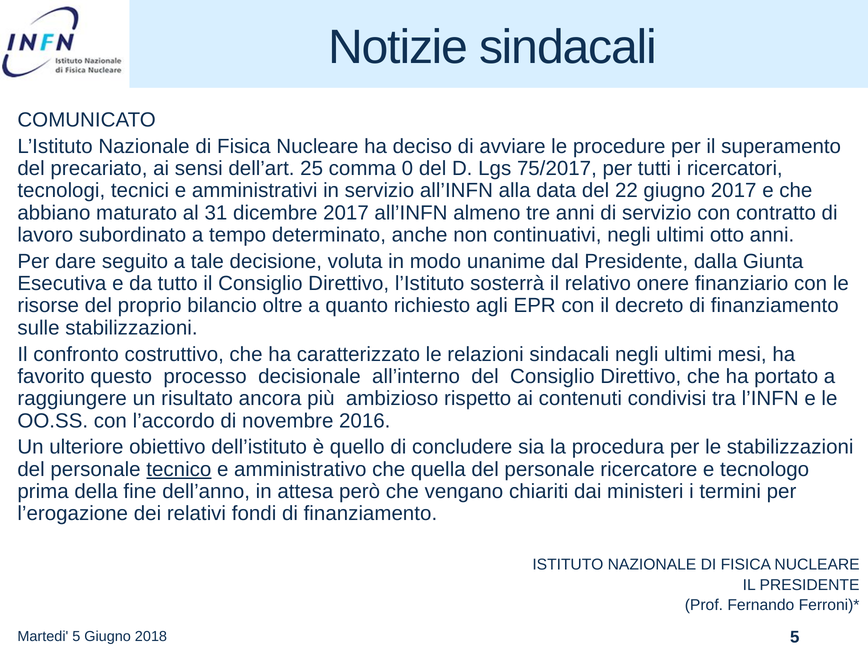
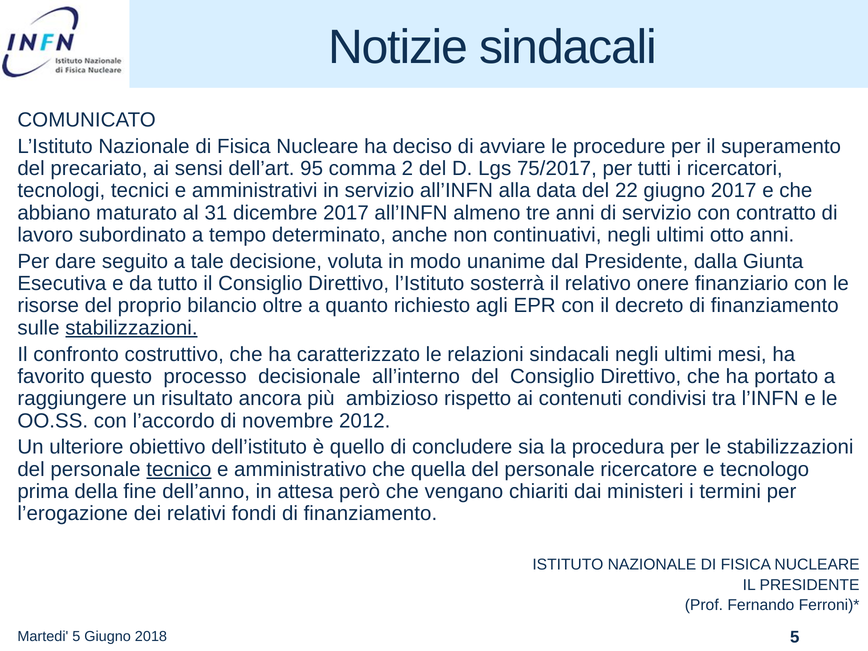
25: 25 -> 95 (312, 169)
0: 0 -> 2 (407, 169)
stabilizzazioni underline: none -> present (131, 328)
2016: 2016 -> 2012 (365, 421)
